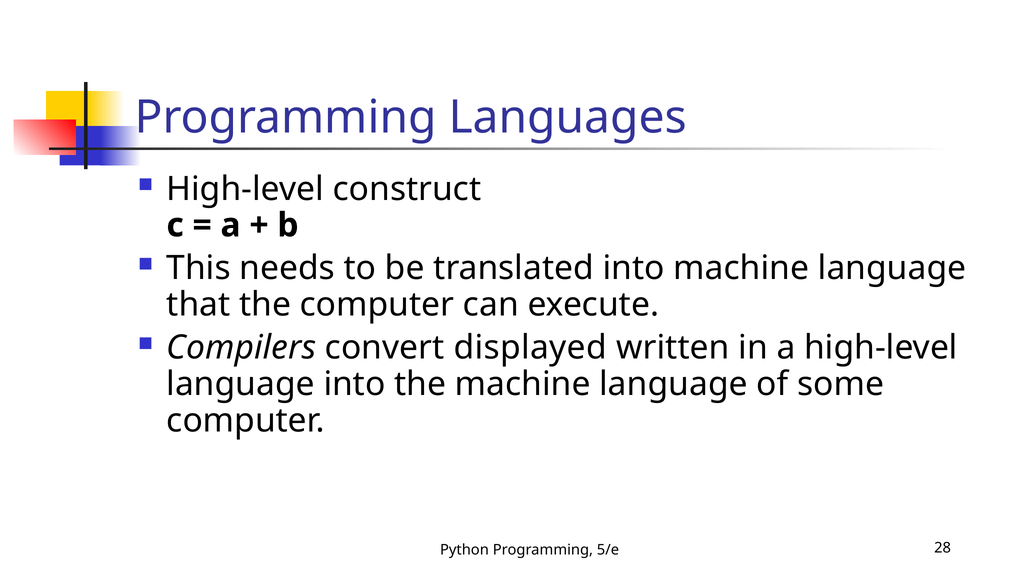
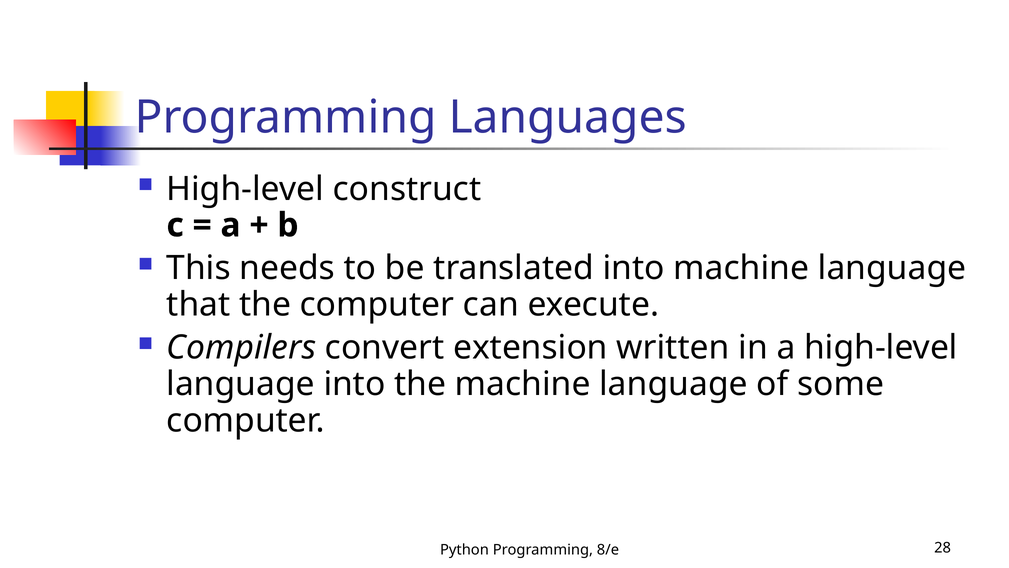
displayed: displayed -> extension (530, 348)
5/e: 5/e -> 8/e (608, 550)
